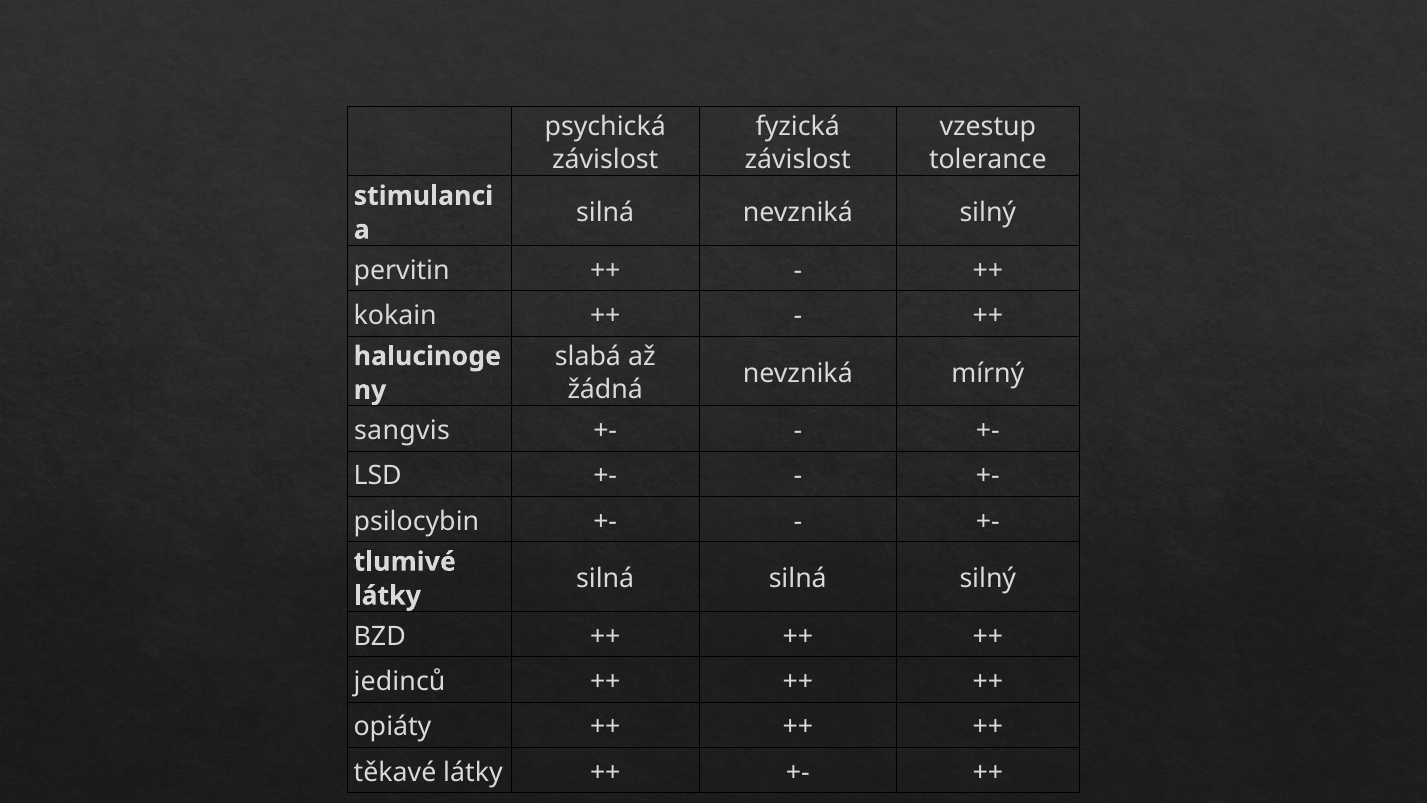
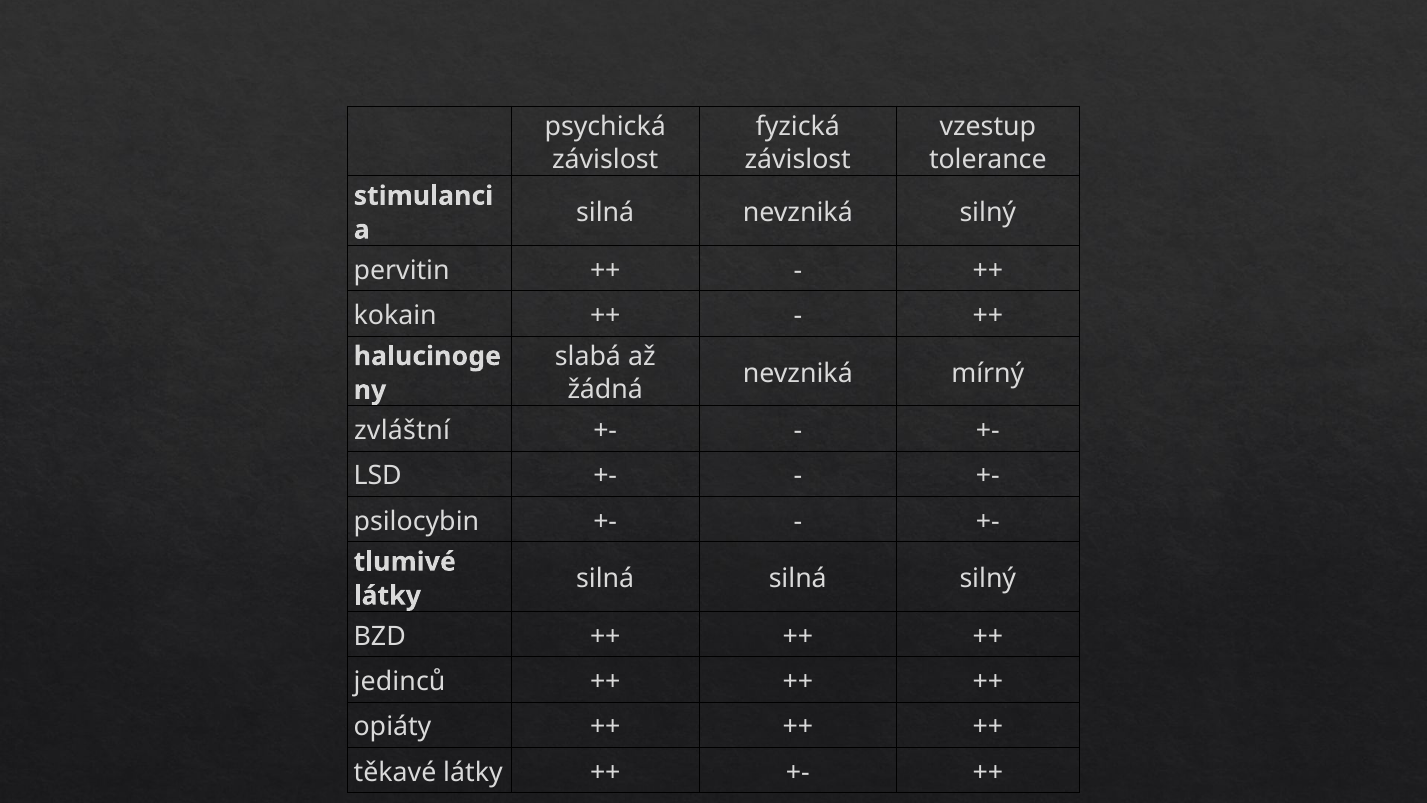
sangvis: sangvis -> zvláštní (402, 431)
